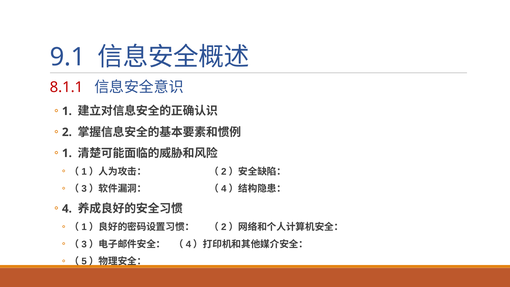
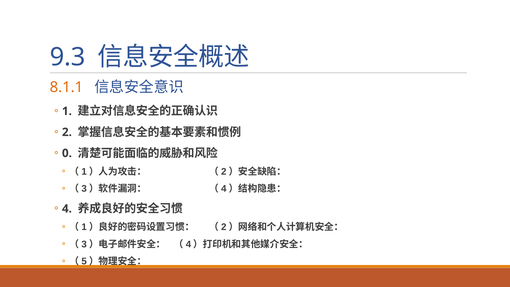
9.1: 9.1 -> 9.3 (68, 57)
8.1.1 colour: red -> orange (66, 87)
1: 1 -> 0 (67, 153)
